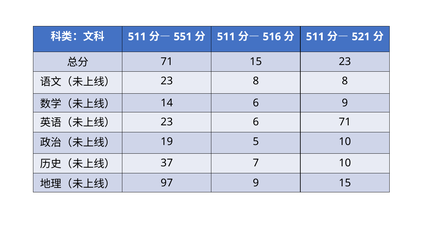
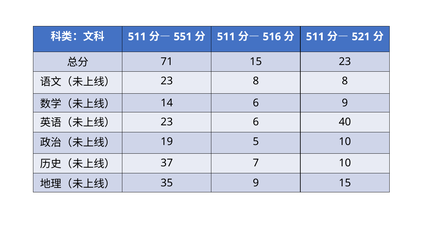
6 71: 71 -> 40 (345, 122)
97: 97 -> 35 (167, 183)
